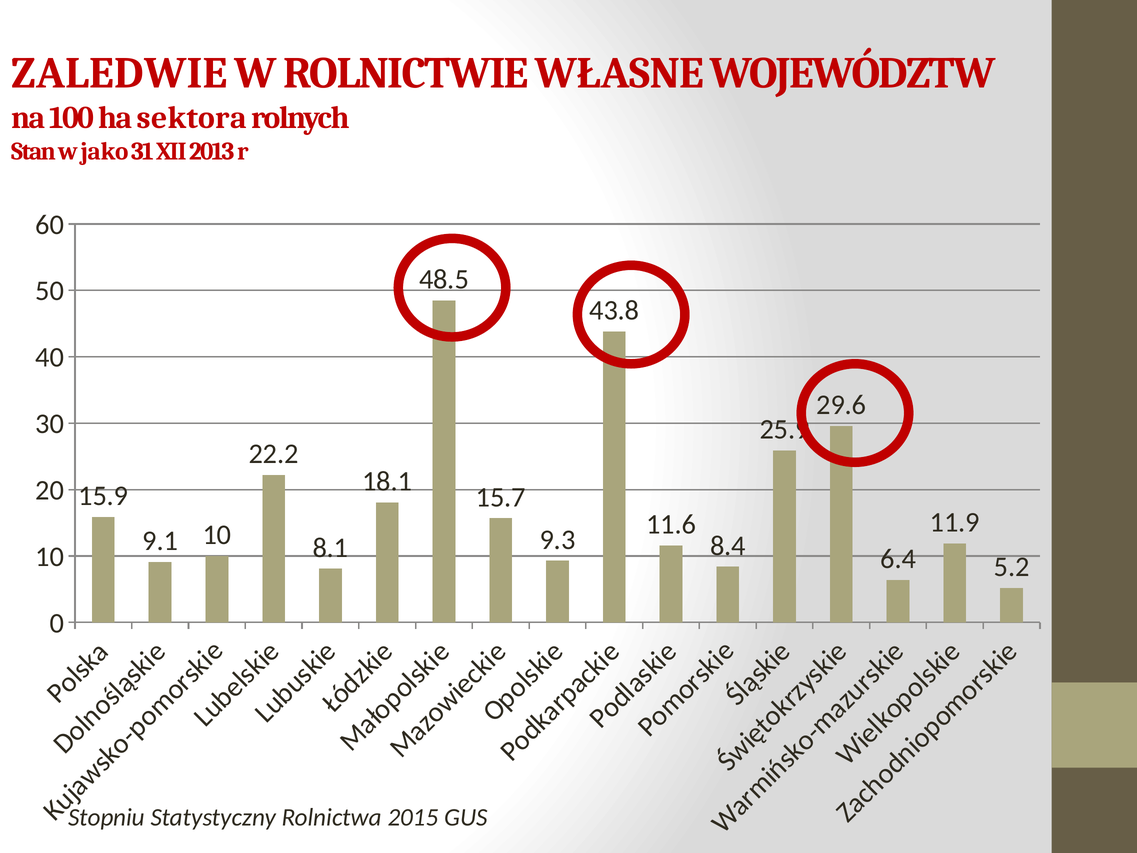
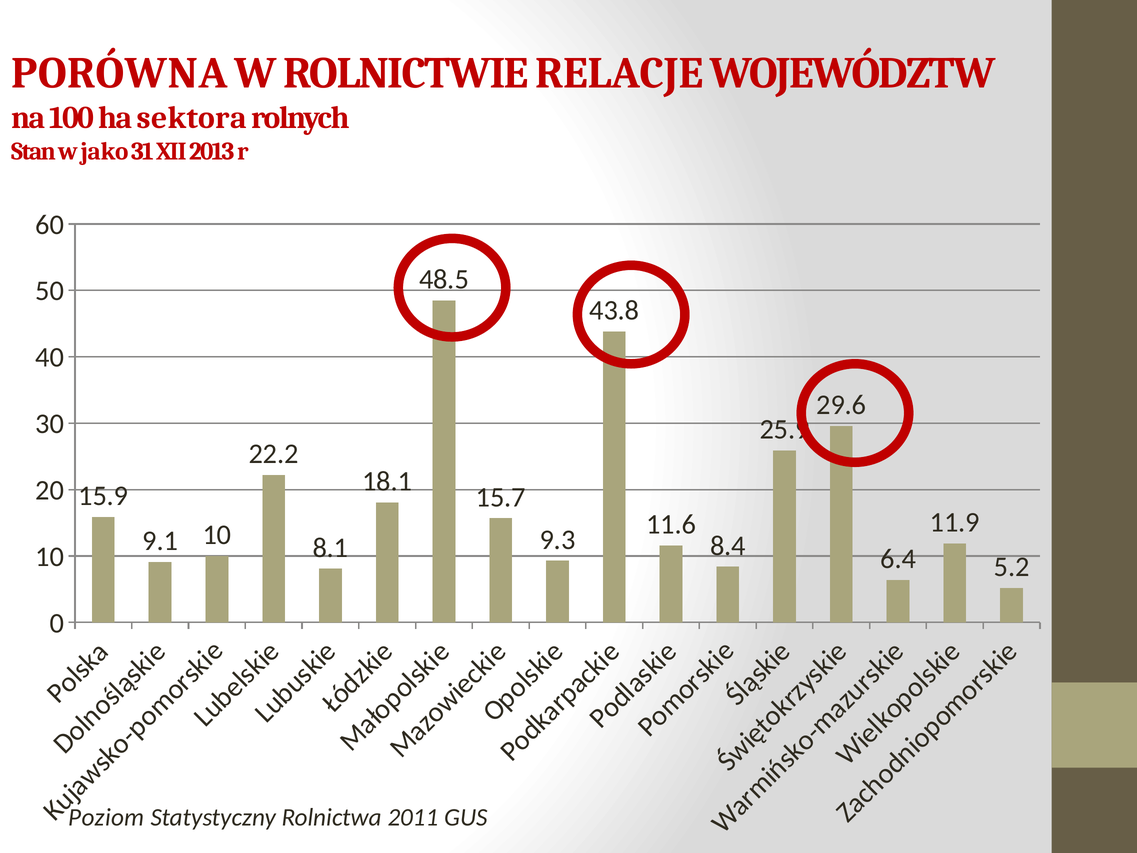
ZALEDWIE: ZALEDWIE -> PORÓWNA (119, 73)
WŁASNE: WŁASNE -> RELACJE (619, 73)
Stopniu: Stopniu -> Poziom (106, 817)
2015: 2015 -> 2011 (413, 817)
